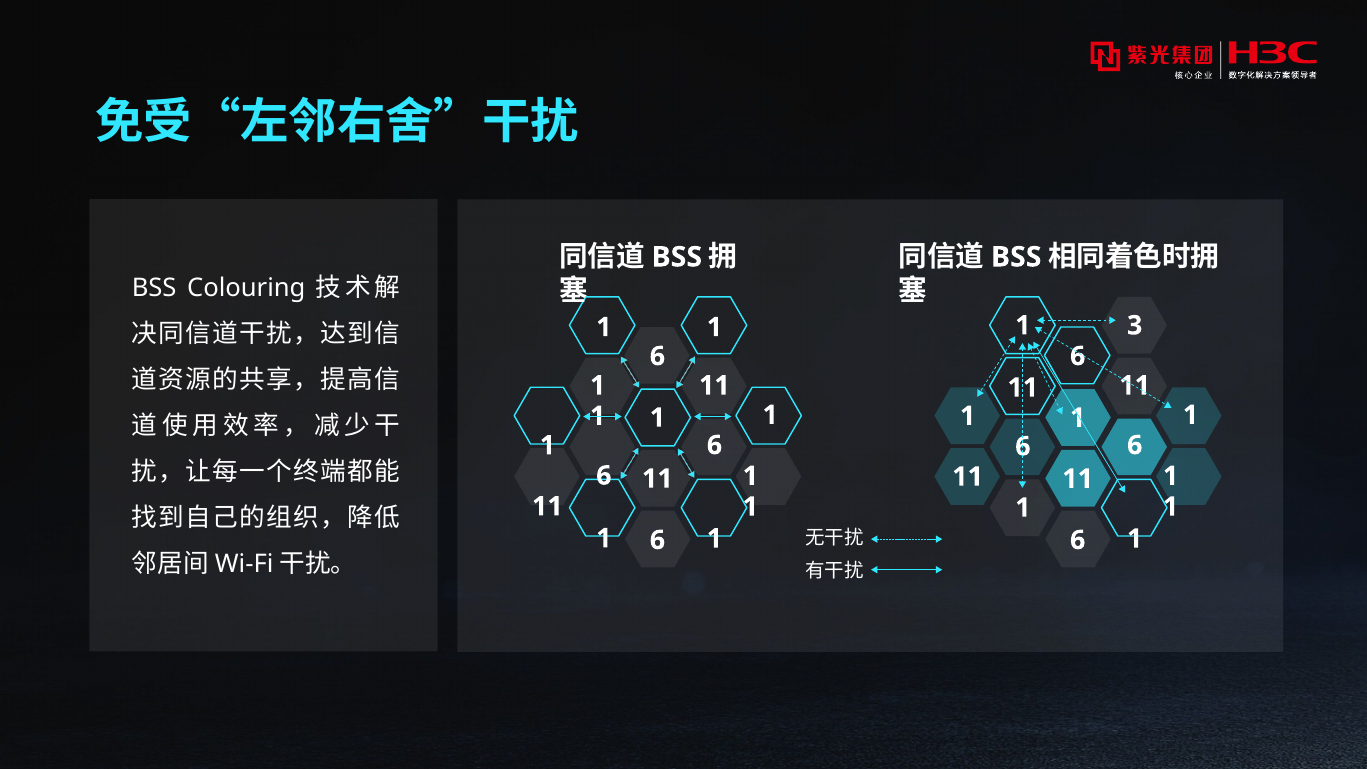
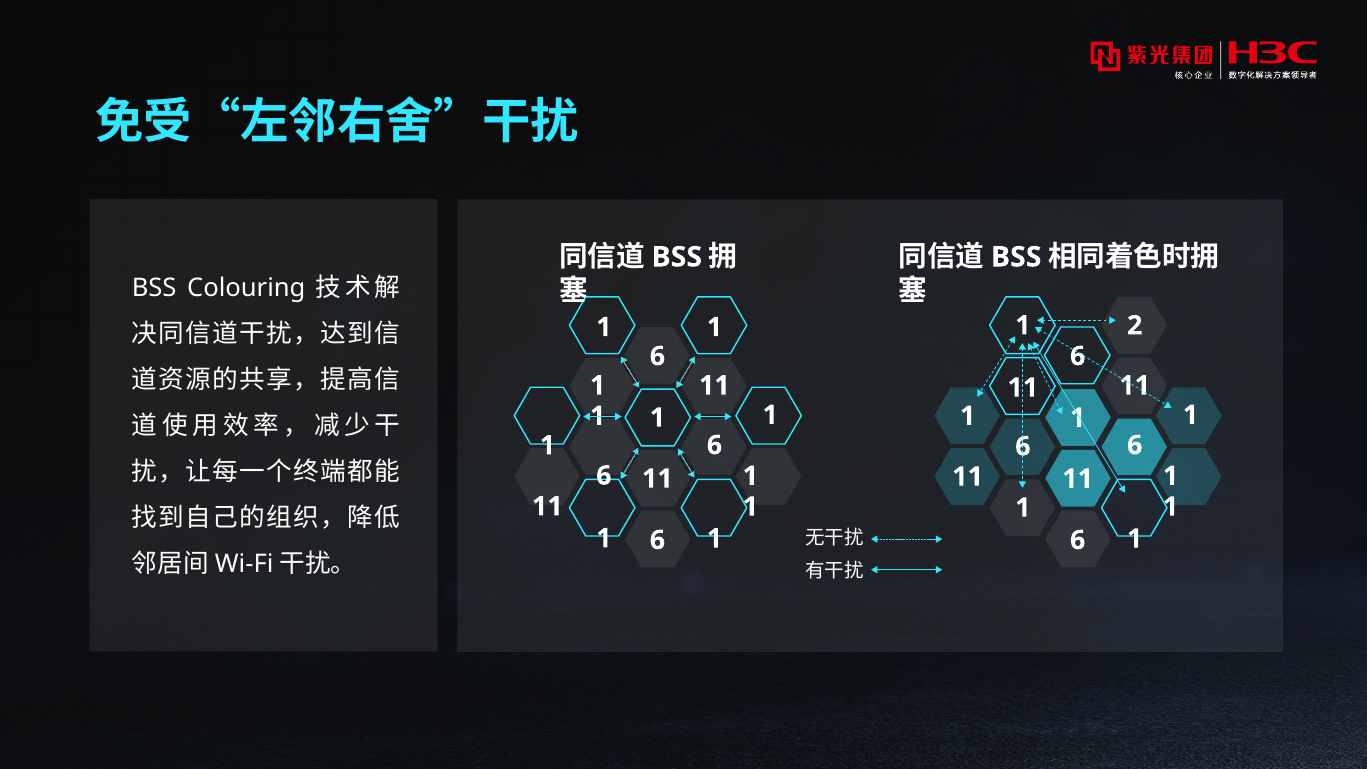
3: 3 -> 2 (1135, 325)
